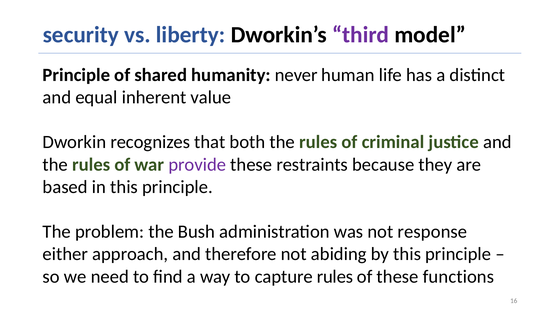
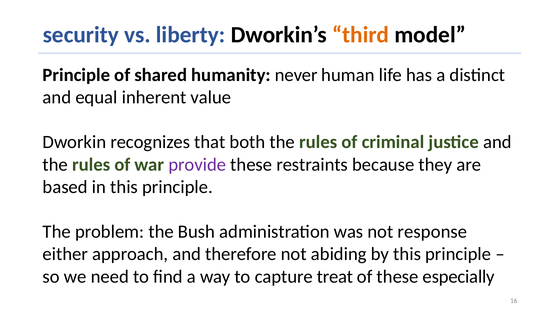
third colour: purple -> orange (361, 35)
capture rules: rules -> treat (335, 277)
functions: functions -> especially (459, 277)
